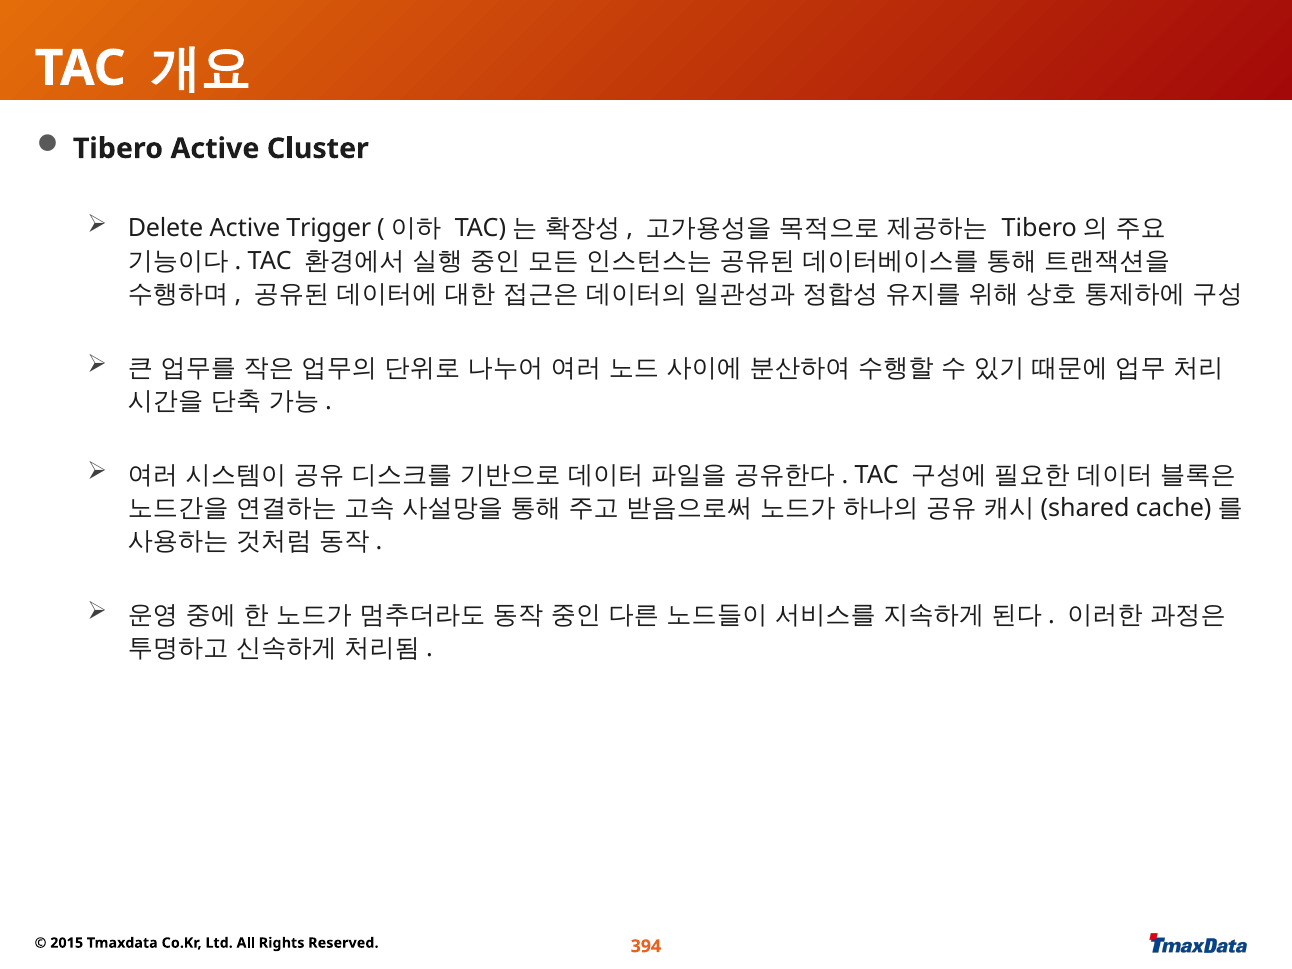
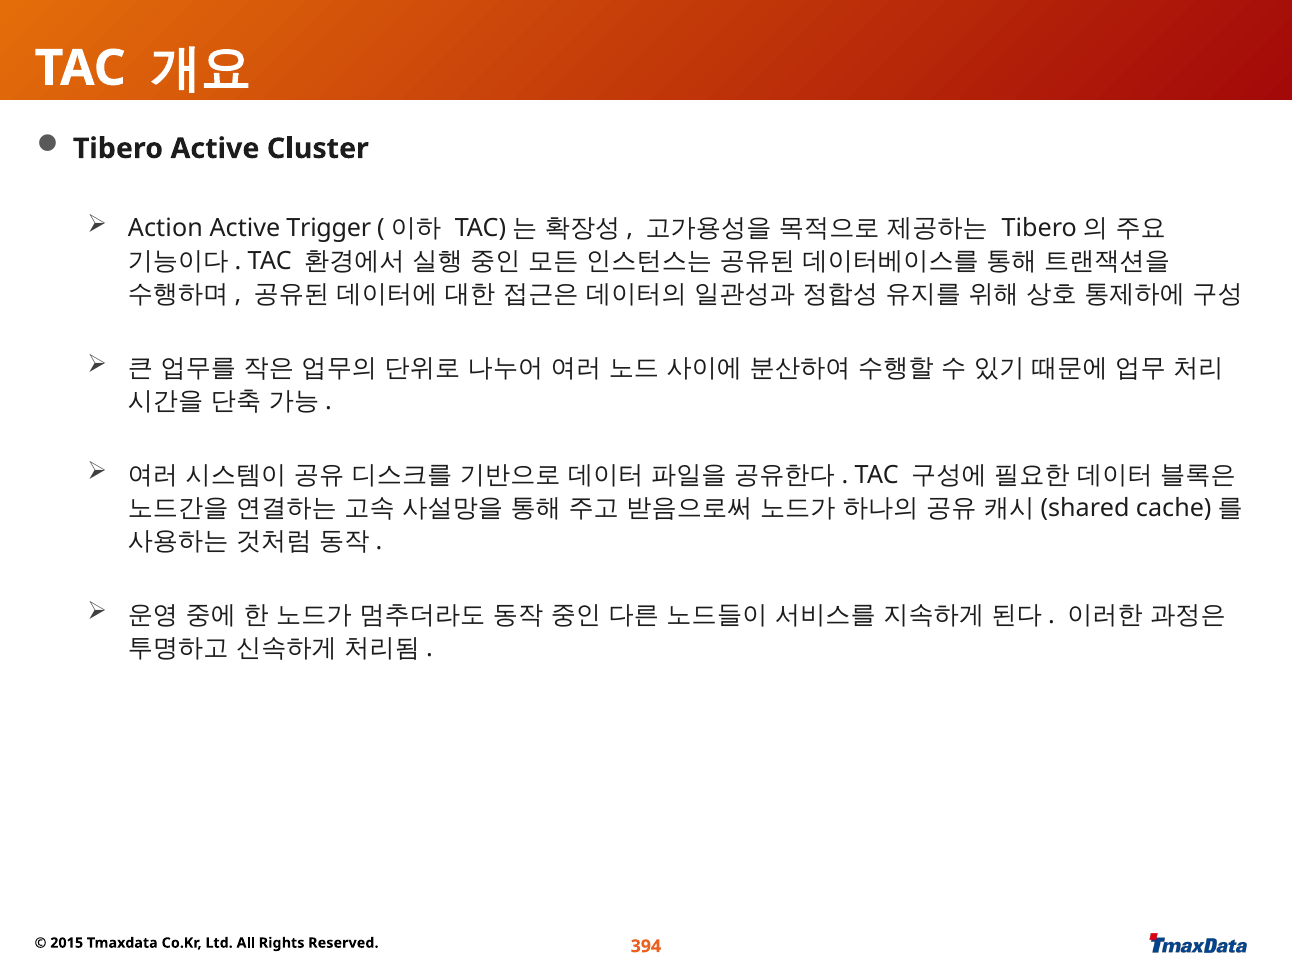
Delete: Delete -> Action (165, 228)
